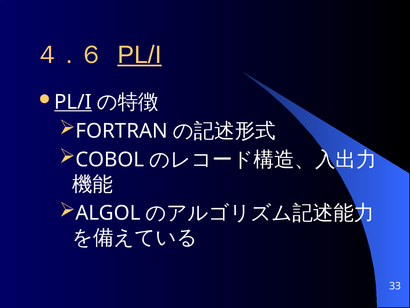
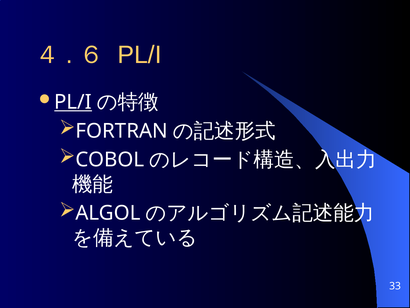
PL/I underline: present -> none (140, 55)
